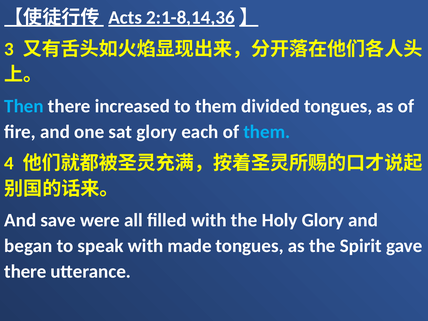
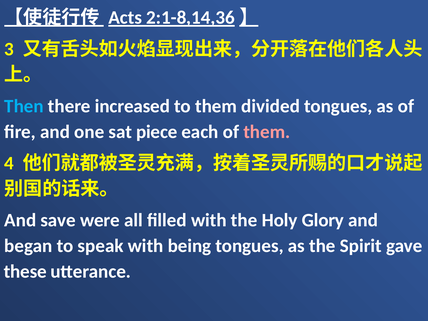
sat glory: glory -> piece (157, 132)
them colour: light blue -> pink (267, 132)
made: made -> being (189, 246)
there: there -> these (25, 271)
